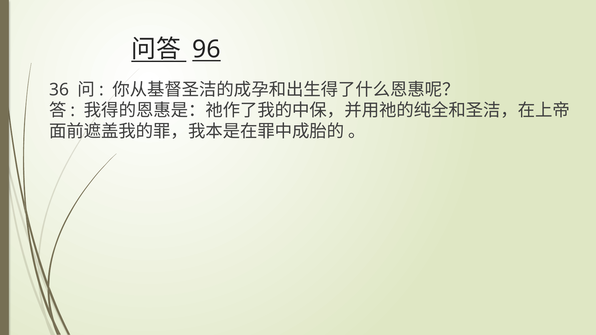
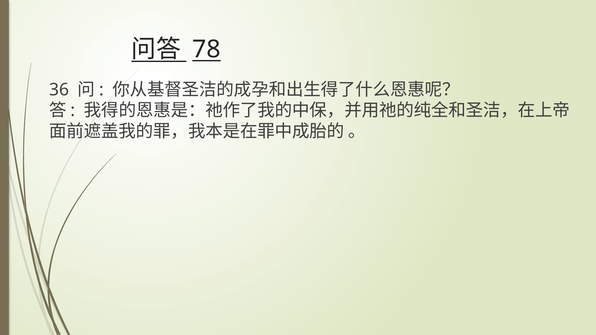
96: 96 -> 78 (207, 49)
